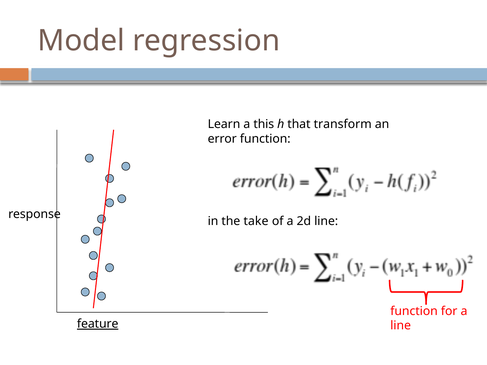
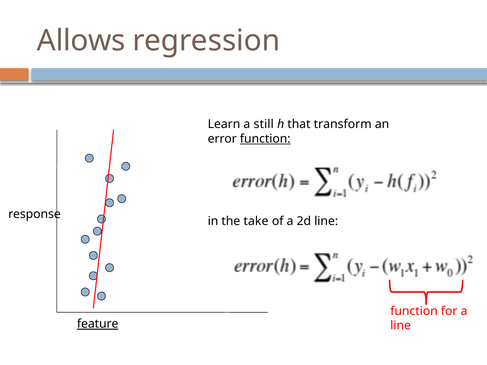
Model: Model -> Allows (81, 41)
this: this -> still (264, 124)
function underline: none -> present (265, 139)
